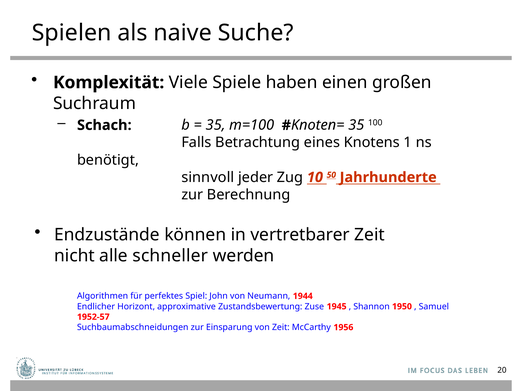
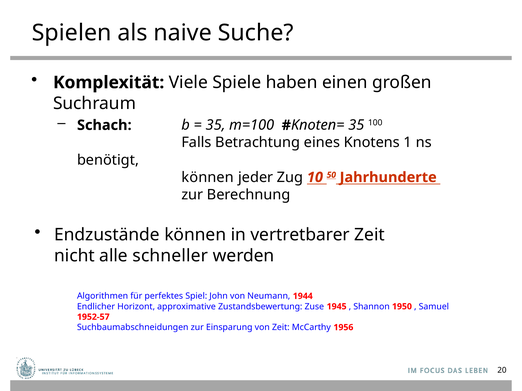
sinnvoll: sinnvoll -> können (208, 178)
